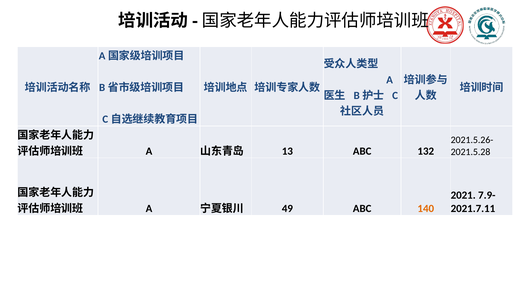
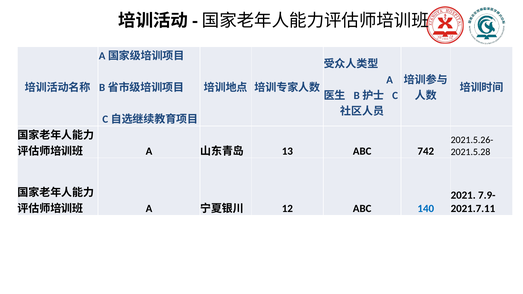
132: 132 -> 742 (426, 151)
49: 49 -> 12 (287, 209)
140 colour: orange -> blue (426, 209)
